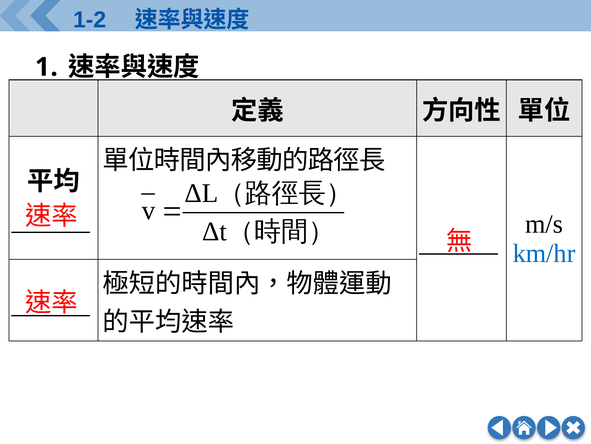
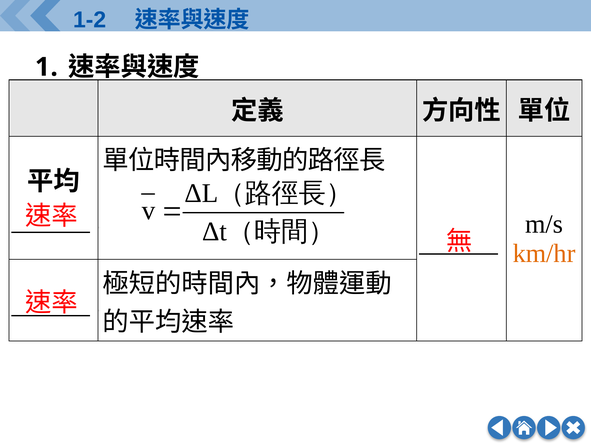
km/hr colour: blue -> orange (544, 253)
